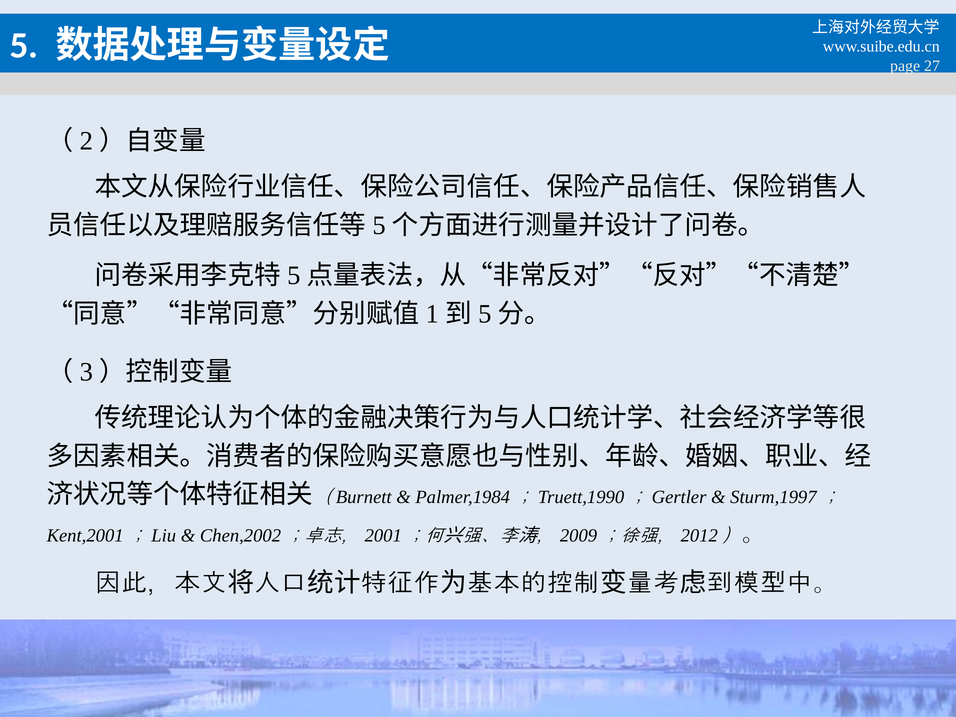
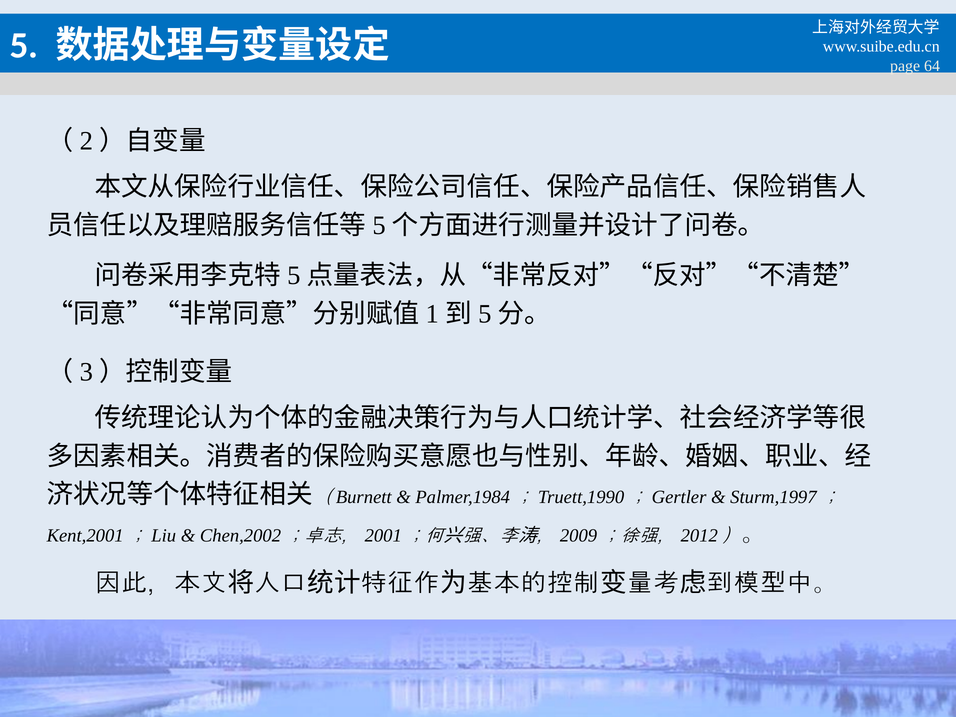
27: 27 -> 64 (932, 66)
